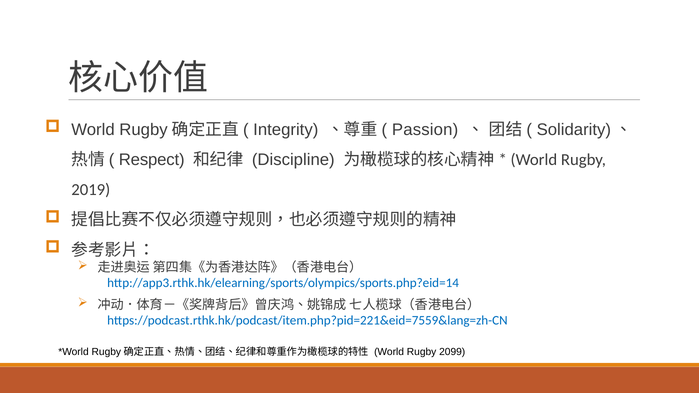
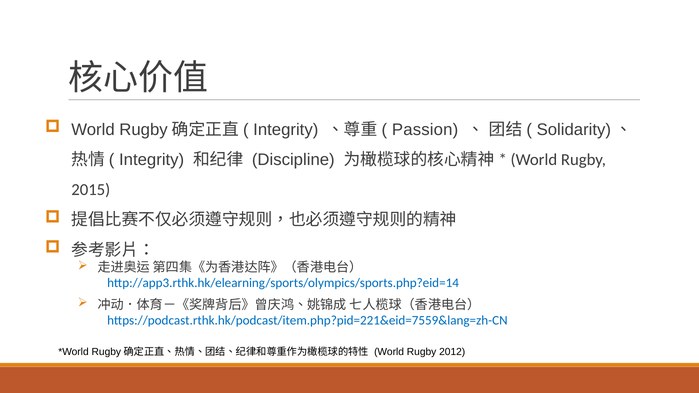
Respect: Respect -> Integrity (152, 160)
2019: 2019 -> 2015 (91, 190)
2099: 2099 -> 2012 (452, 352)
